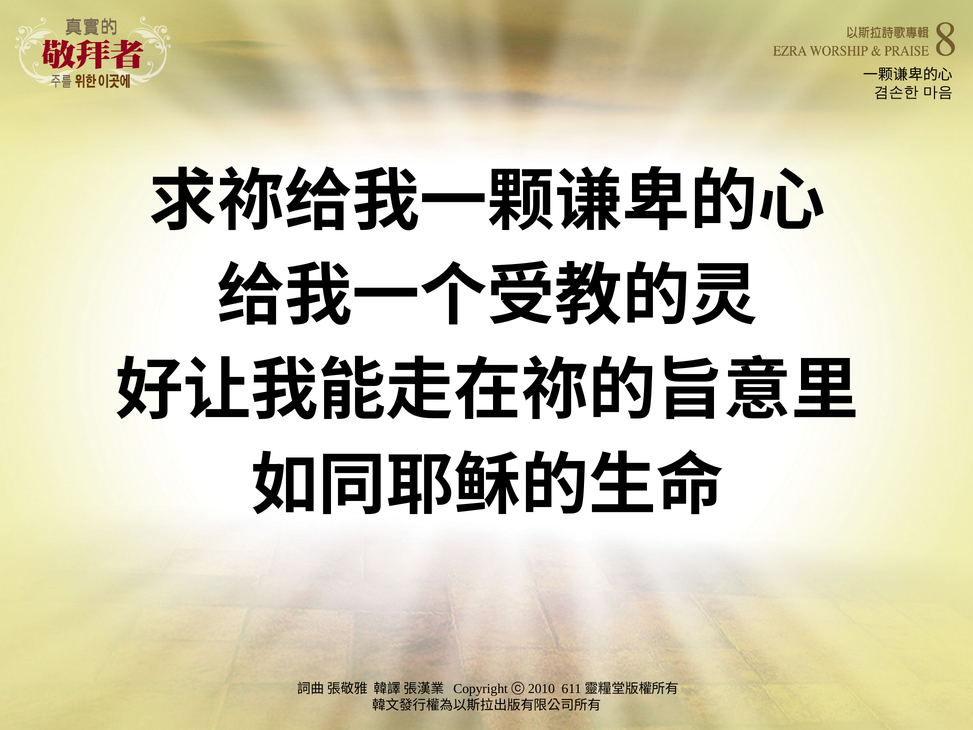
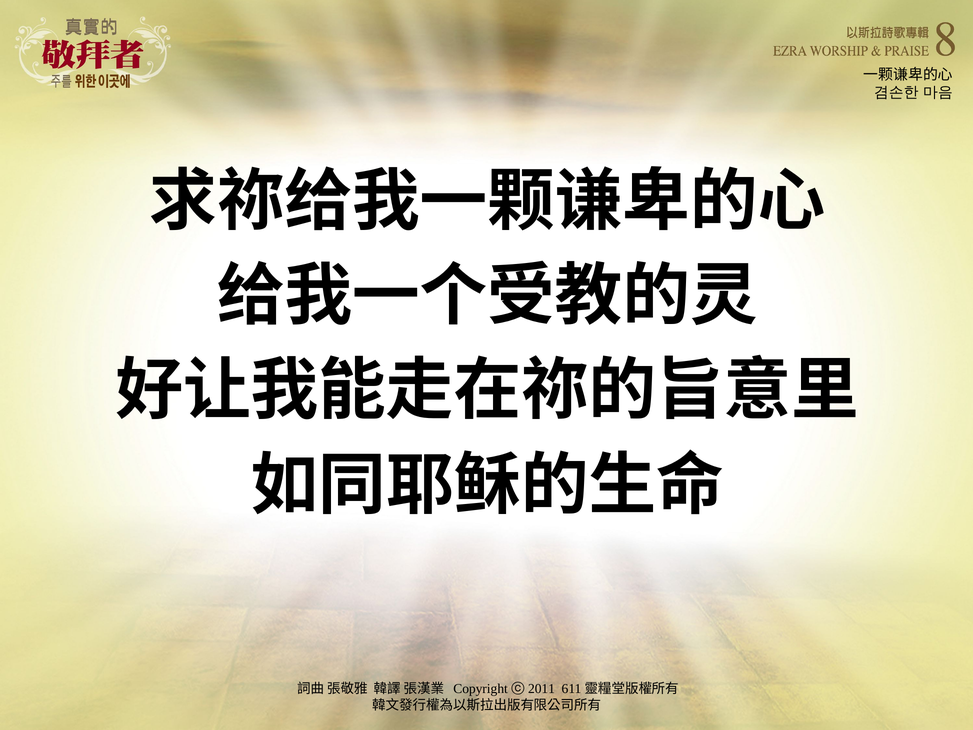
2010: 2010 -> 2011 (542, 689)
